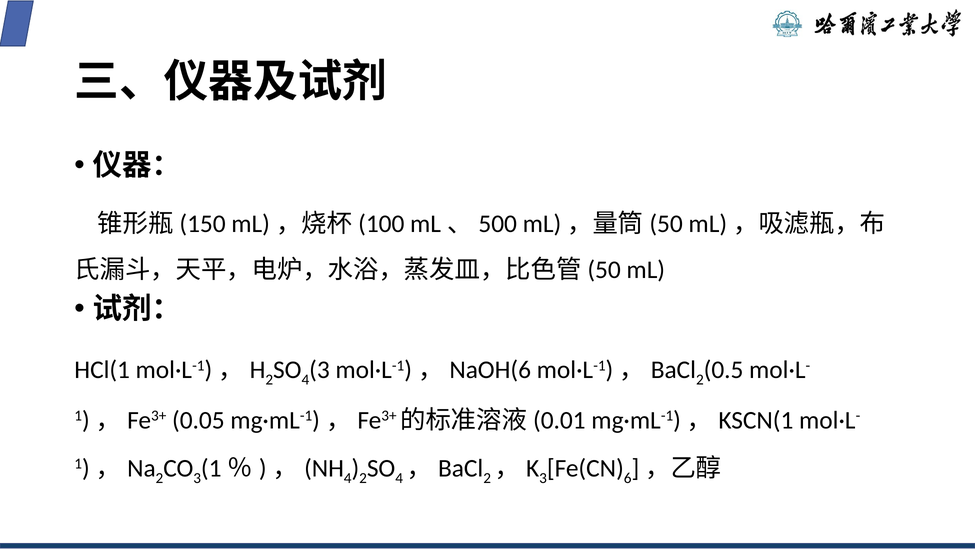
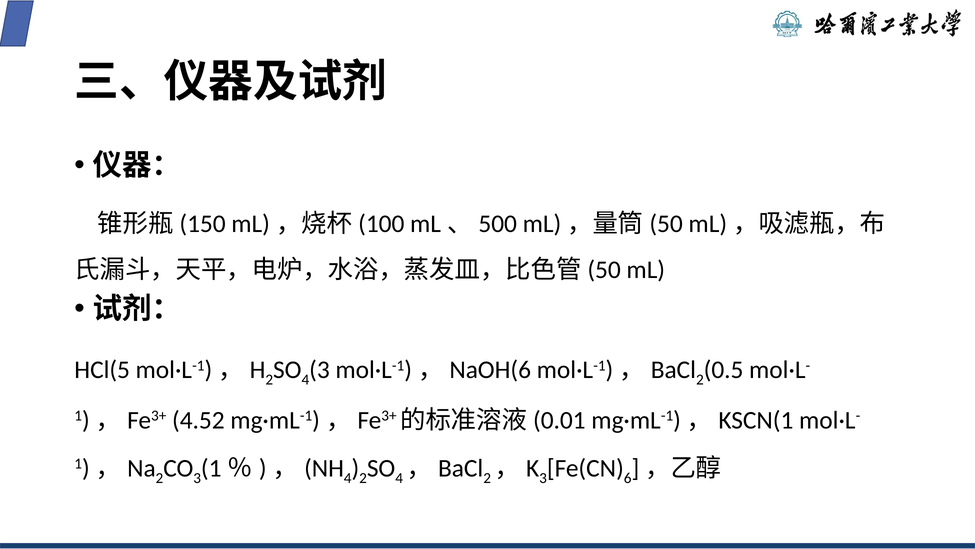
HCl(1: HCl(1 -> HCl(5 (102, 370)
0.05: 0.05 -> 4.52 (198, 420)
